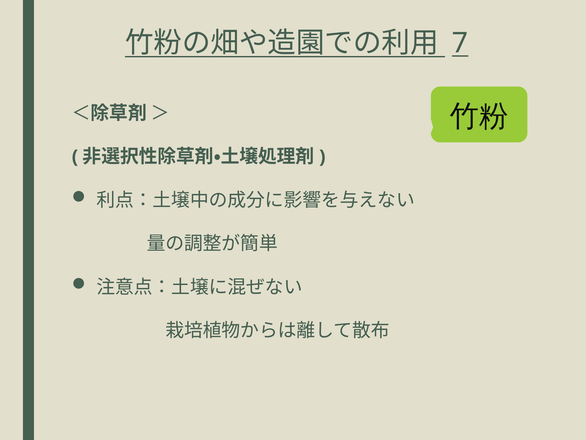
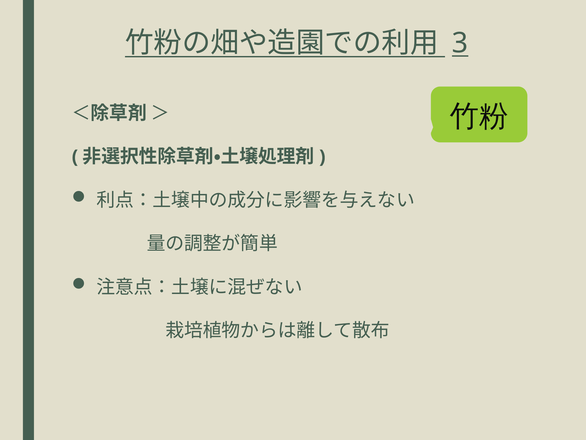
7: 7 -> 3 (460, 43)
